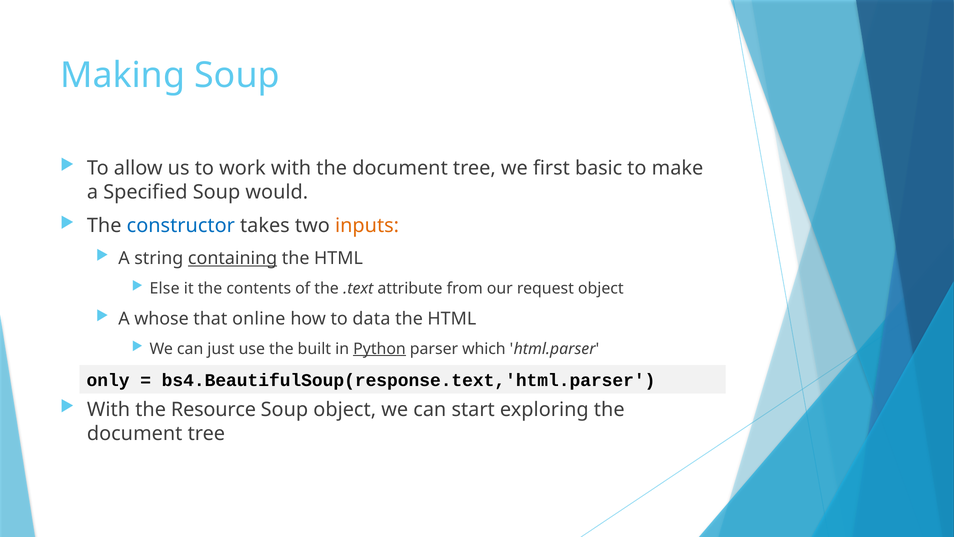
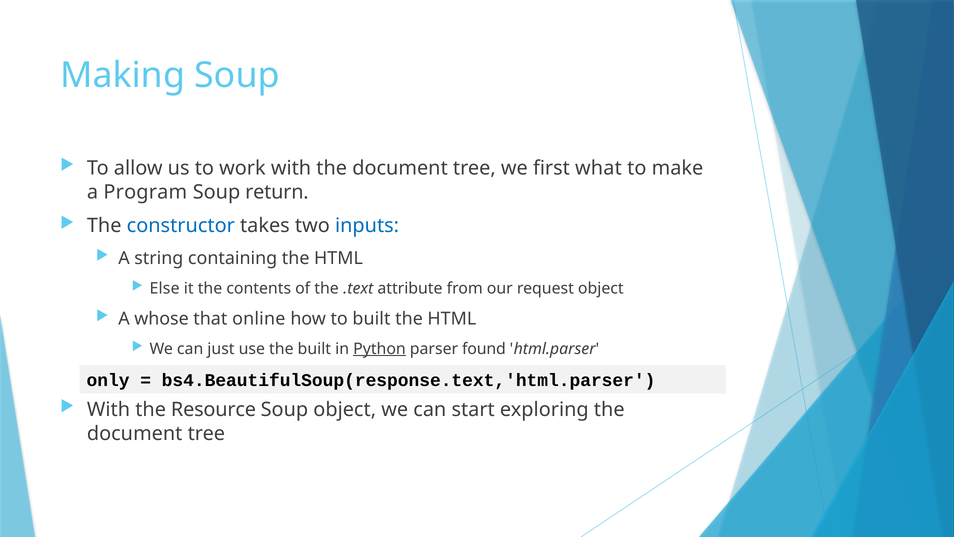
basic: basic -> what (598, 168)
Specified: Specified -> Program (145, 192)
would: would -> return (277, 192)
inputs colour: orange -> blue (367, 226)
containing underline: present -> none (233, 258)
to data: data -> built (371, 318)
which: which -> found (484, 349)
